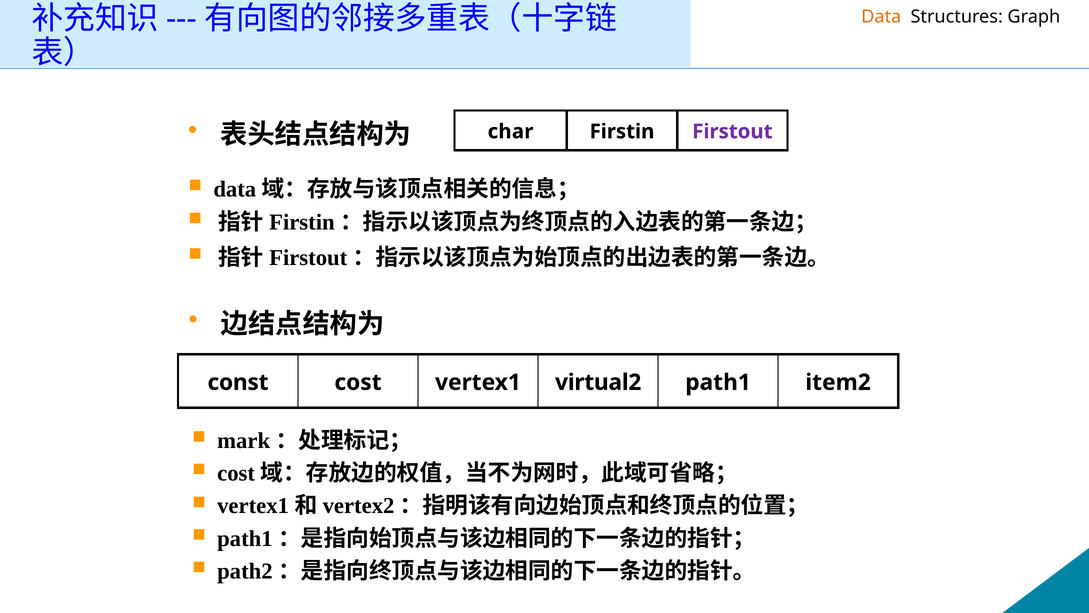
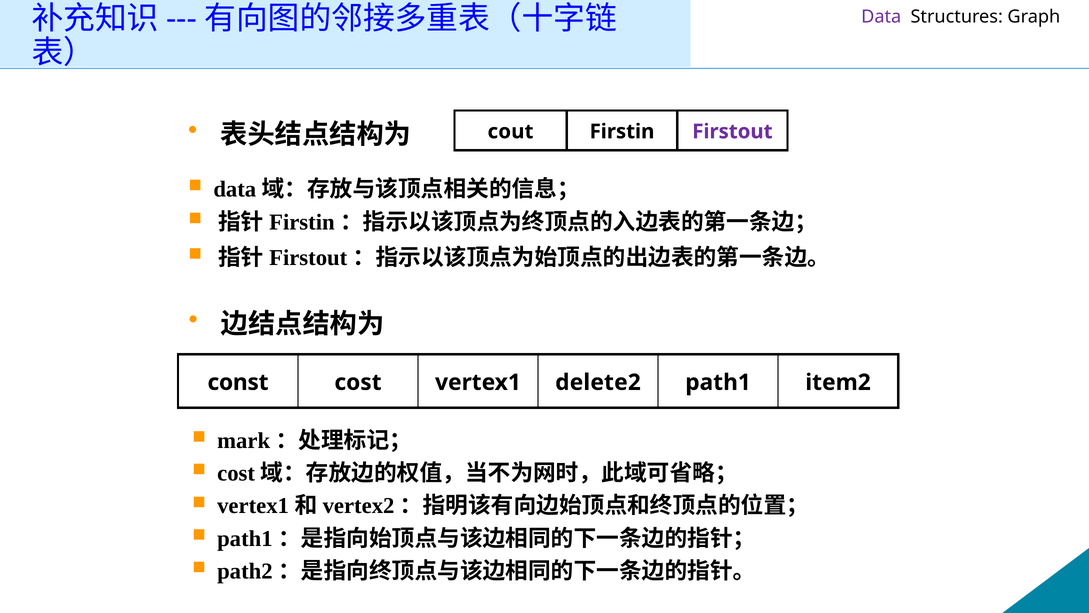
Data colour: orange -> purple (881, 17)
char: char -> cout (511, 131)
virtual2: virtual2 -> delete2 (598, 382)
